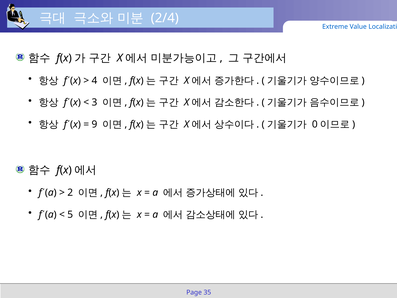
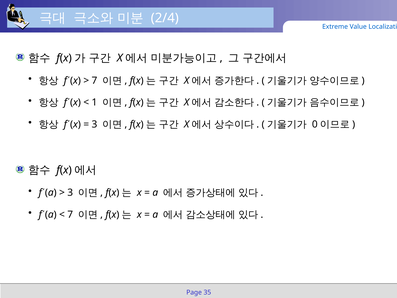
4: 4 -> 7 (94, 80)
3: 3 -> 1 (94, 102)
9: 9 -> 3 (94, 124)
2: 2 -> 3 (70, 192)
5: 5 -> 7 (70, 214)
